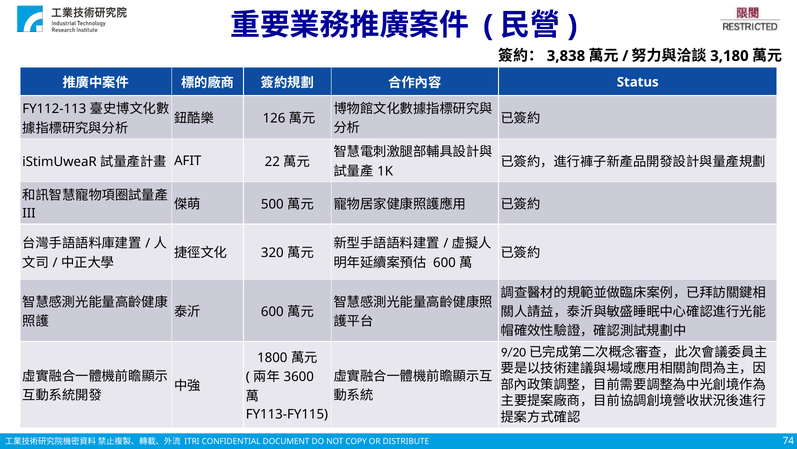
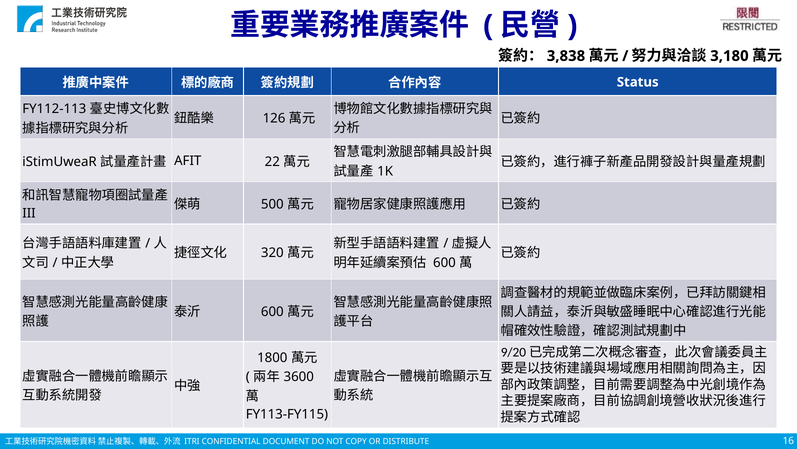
74: 74 -> 16 (788, 440)
